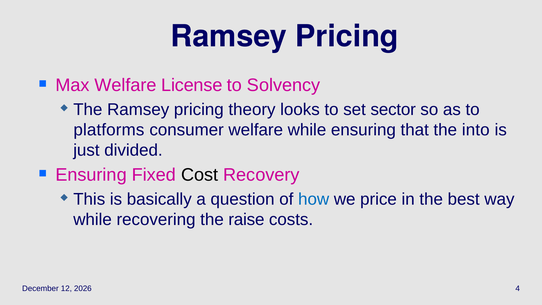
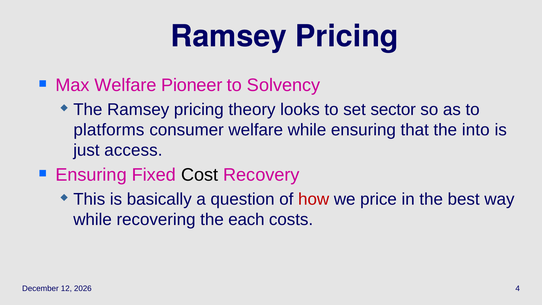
License: License -> Pioneer (192, 85)
divided: divided -> access (133, 150)
how colour: blue -> red (314, 199)
raise: raise -> each (246, 220)
